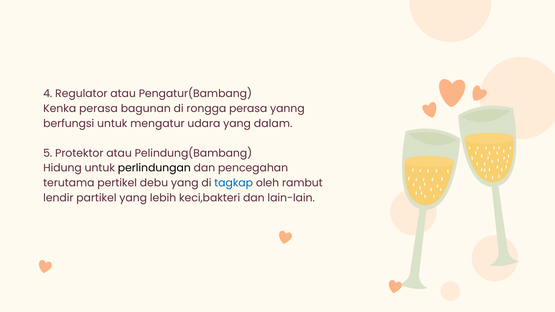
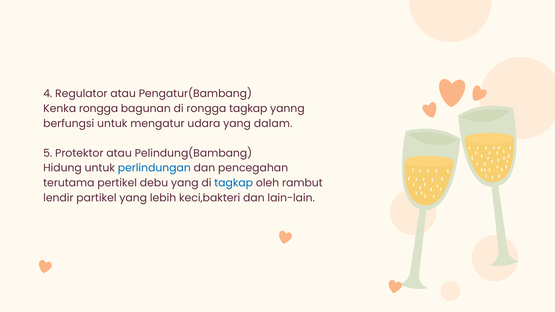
Kenka perasa: perasa -> rongga (99, 109)
rongga perasa: perasa -> tagkap (248, 109)
perlindungan colour: black -> blue (154, 168)
